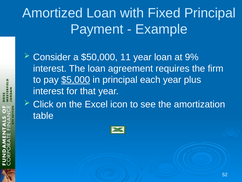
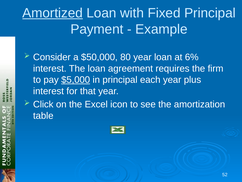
Amortized underline: none -> present (53, 13)
11: 11 -> 80 (125, 57)
9%: 9% -> 6% (192, 57)
